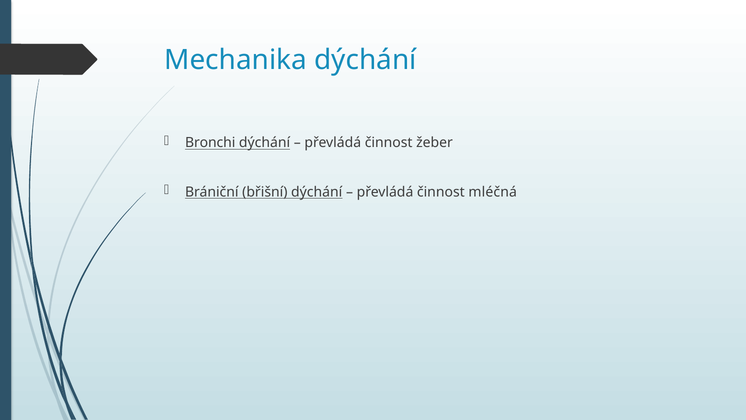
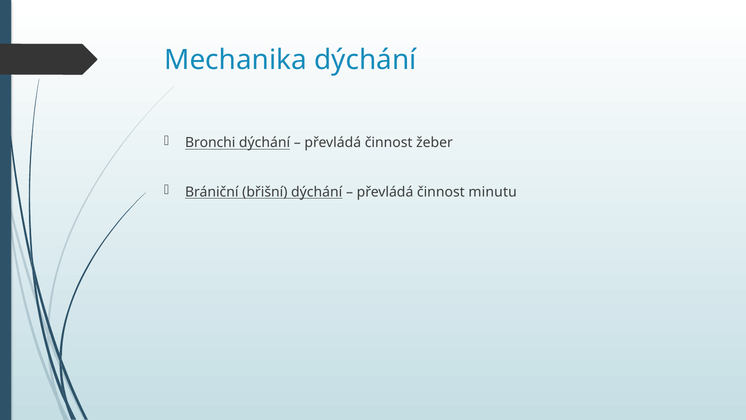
mléčná: mléčná -> minutu (493, 192)
